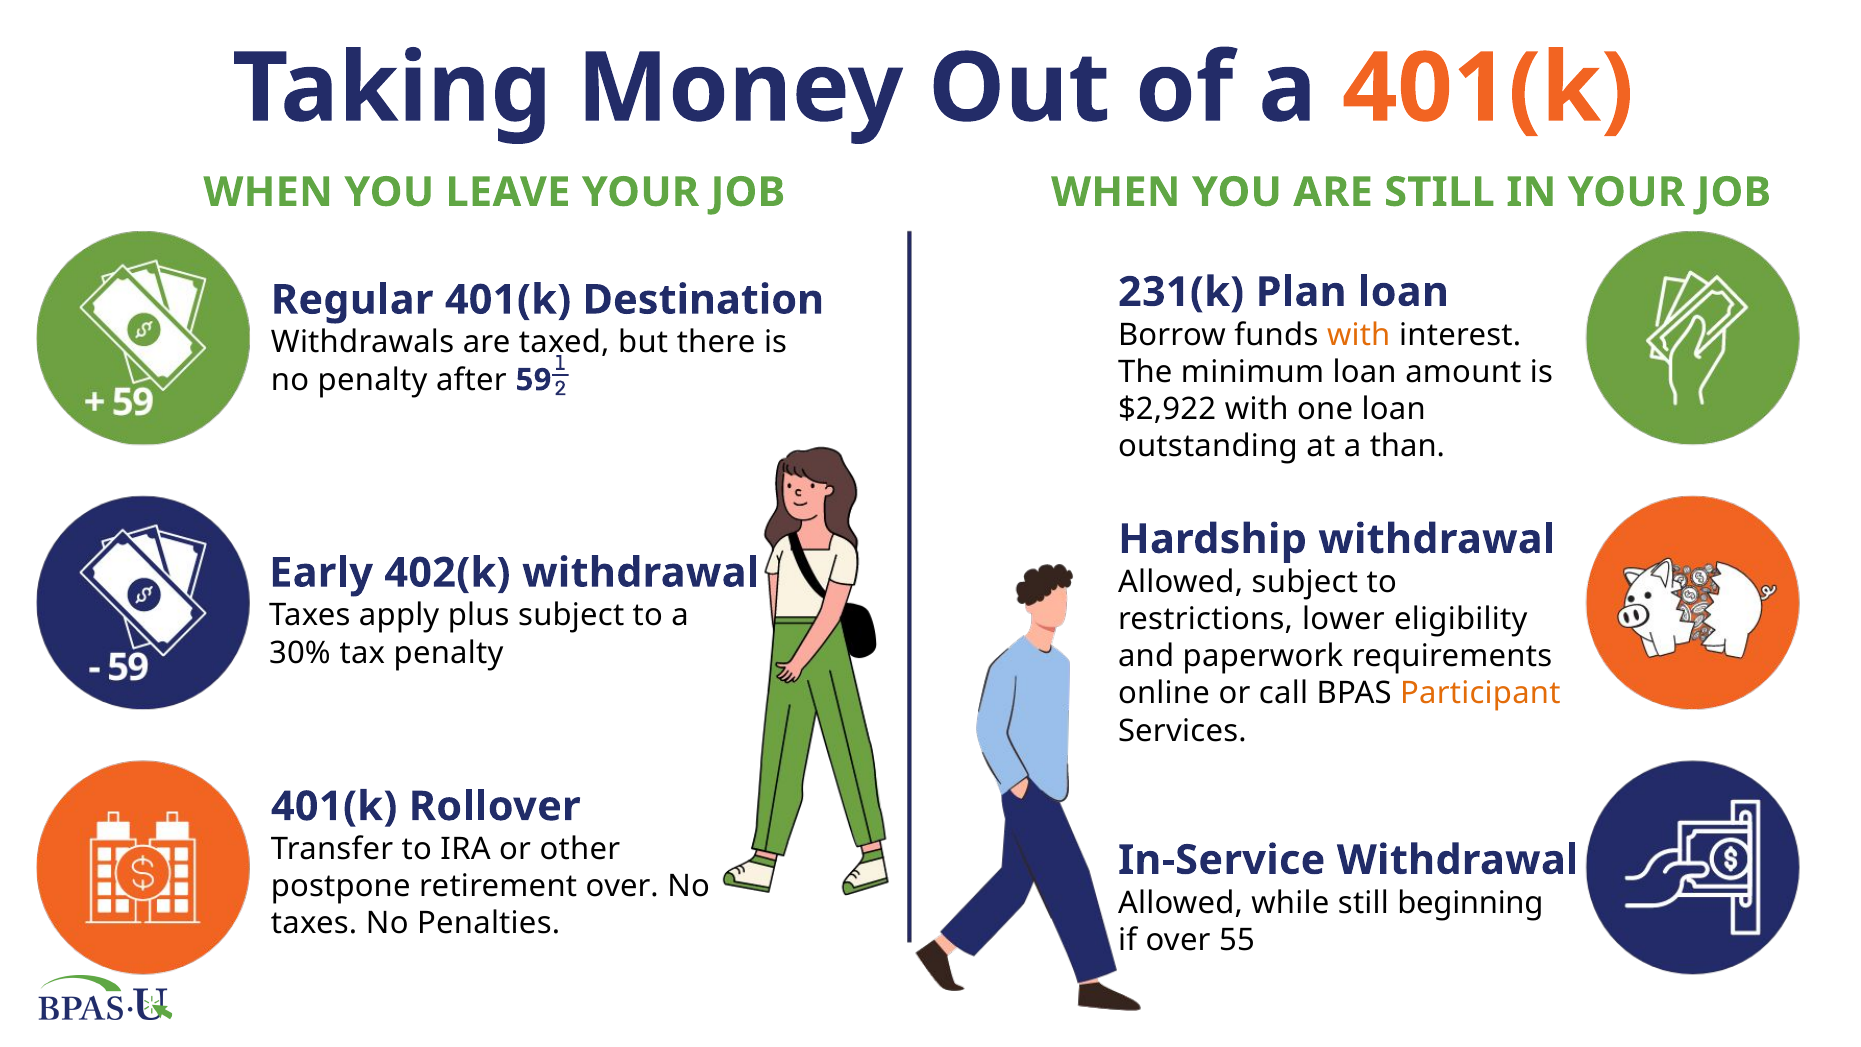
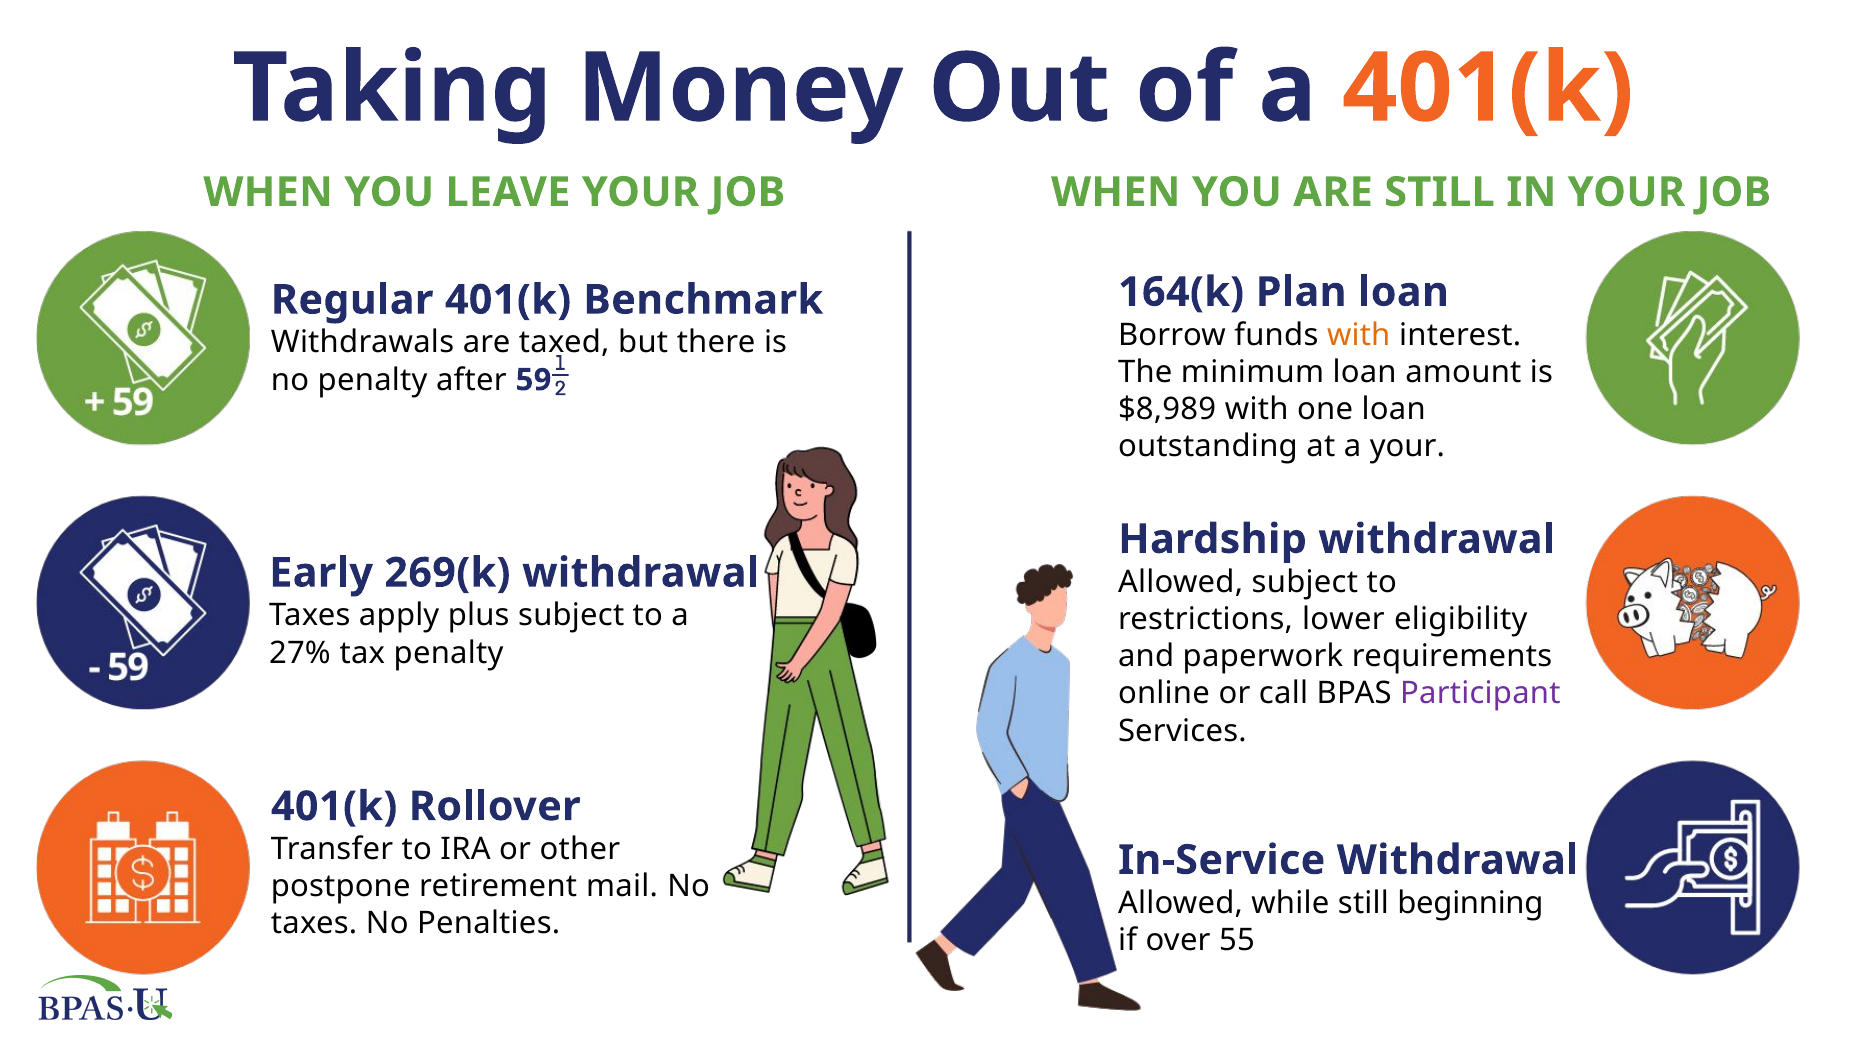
231(k: 231(k -> 164(k (1181, 292)
Destination: Destination -> Benchmark (703, 300)
$2,922: $2,922 -> $8,989 (1167, 409)
a than: than -> your (1407, 446)
402(k: 402(k -> 269(k (447, 573)
30%: 30% -> 27% (300, 653)
Participant colour: orange -> purple (1480, 694)
retirement over: over -> mail (622, 886)
